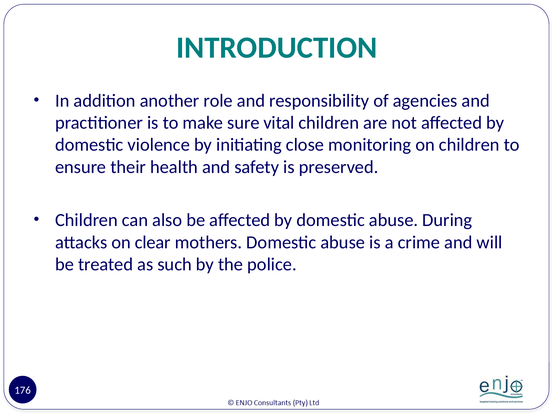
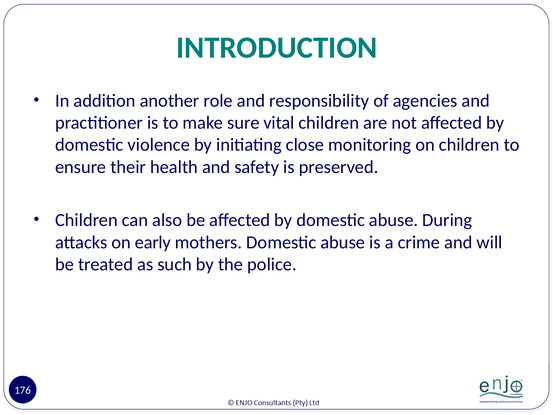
clear: clear -> early (153, 242)
